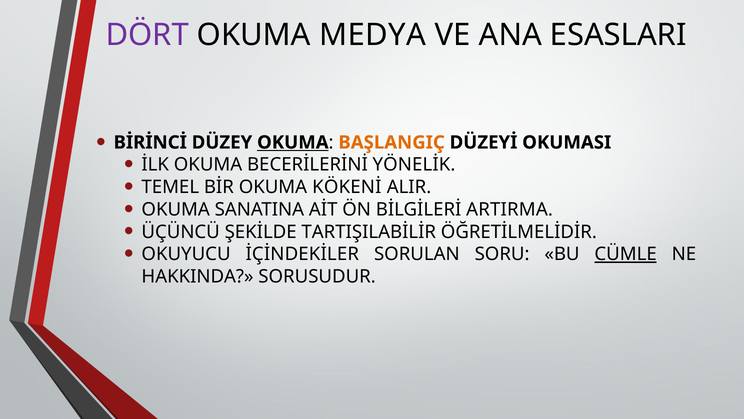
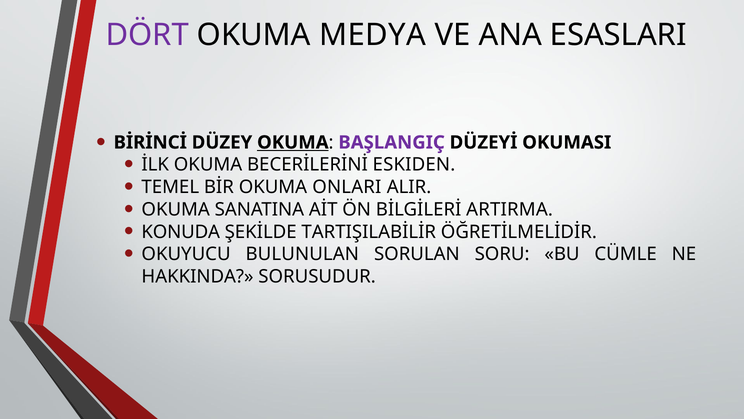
BAŞLANGIÇ colour: orange -> purple (392, 142)
YÖNELİK: YÖNELİK -> ESKIDEN (414, 165)
KÖKENİ: KÖKENİ -> ONLARI (347, 187)
ÜÇÜNCÜ: ÜÇÜNCÜ -> KONUDA (181, 232)
İÇİNDEKİLER: İÇİNDEKİLER -> BULUNULAN (302, 254)
CÜMLE underline: present -> none (626, 254)
